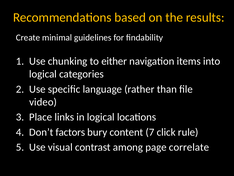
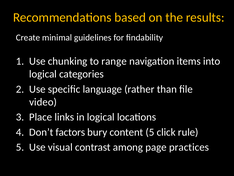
either: either -> range (114, 61)
content 7: 7 -> 5 (150, 132)
correlate: correlate -> practices (189, 147)
